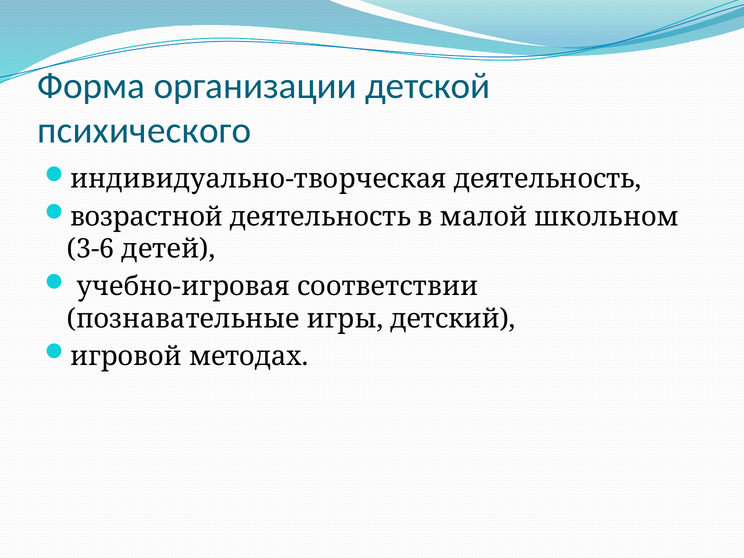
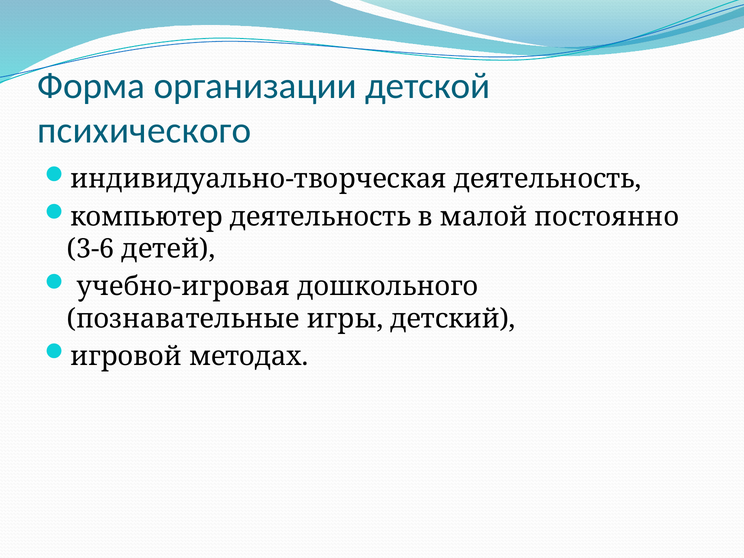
возрастной: возрастной -> компьютер (146, 217)
школьном: школьном -> постоянно (607, 217)
соответствии: соответствии -> дошкольного (388, 287)
